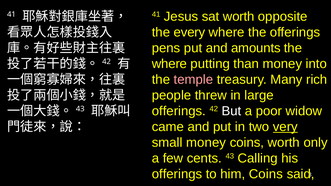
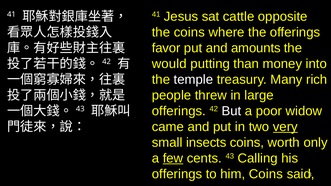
sat worth: worth -> cattle (239, 16)
the every: every -> coins (189, 32)
pens: pens -> favor (166, 48)
where: where -> would (169, 64)
temple colour: pink -> white (193, 80)
small money: money -> insects (206, 143)
few underline: none -> present (173, 158)
